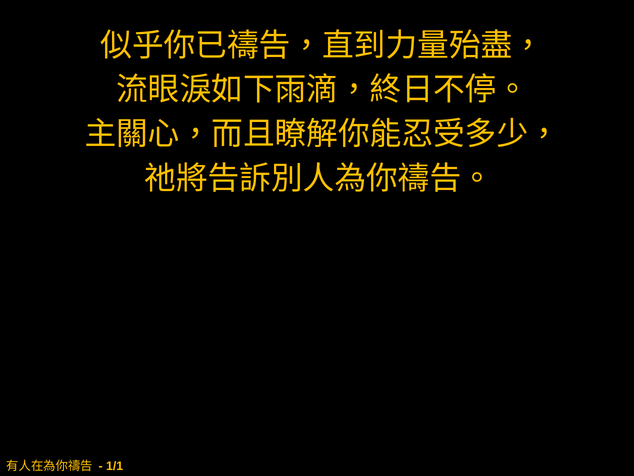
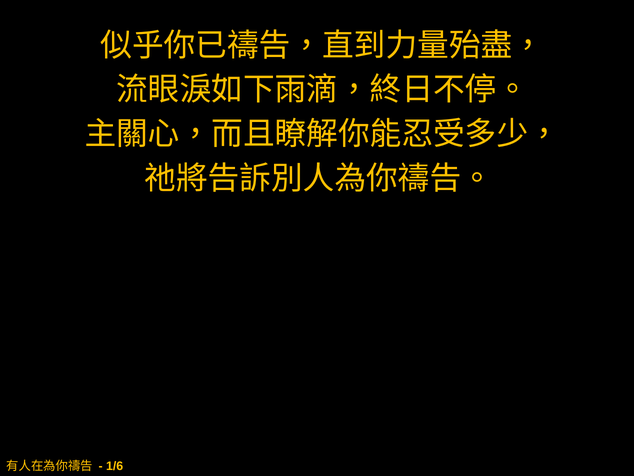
1/1: 1/1 -> 1/6 (115, 466)
